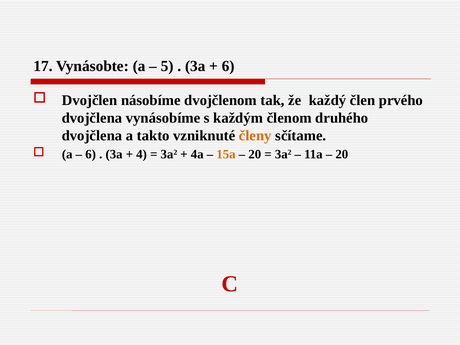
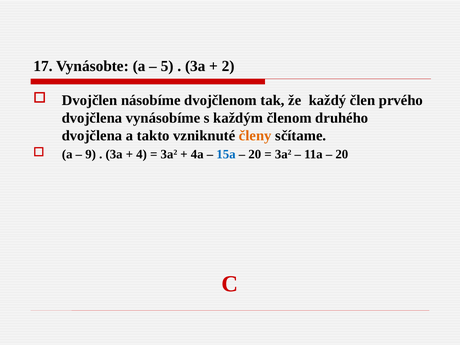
6: 6 -> 2 (228, 66)
6: 6 -> 9 (91, 154)
15a colour: orange -> blue (226, 154)
